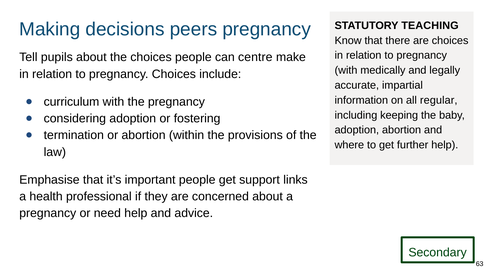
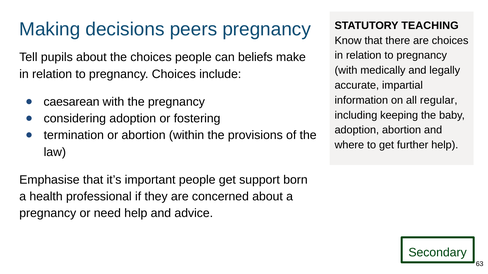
centre: centre -> beliefs (255, 57)
curriculum: curriculum -> caesarean (72, 102)
links: links -> born (295, 180)
